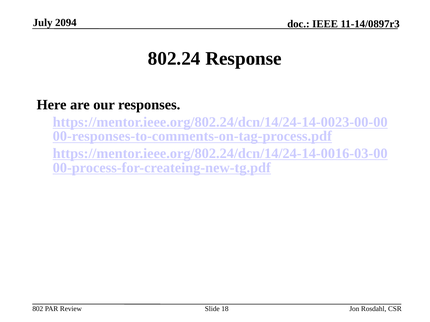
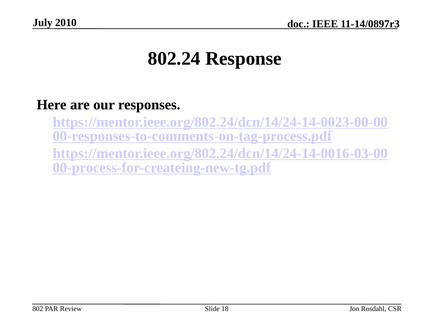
2094: 2094 -> 2010 (66, 23)
